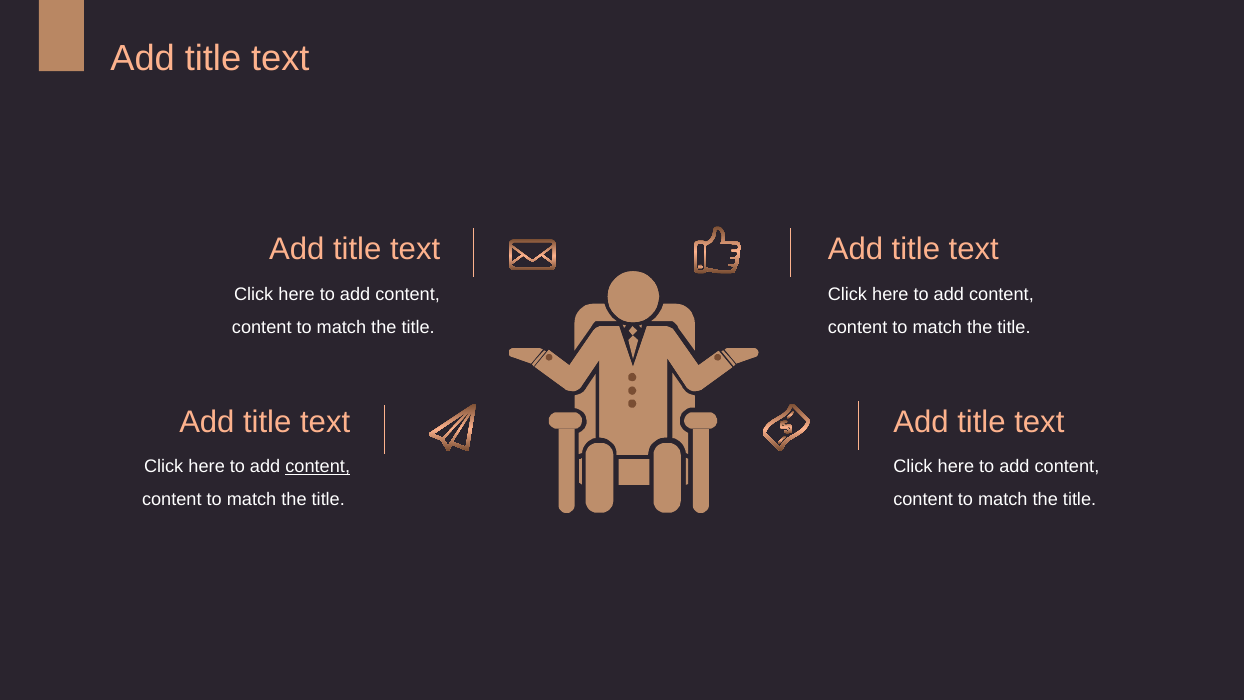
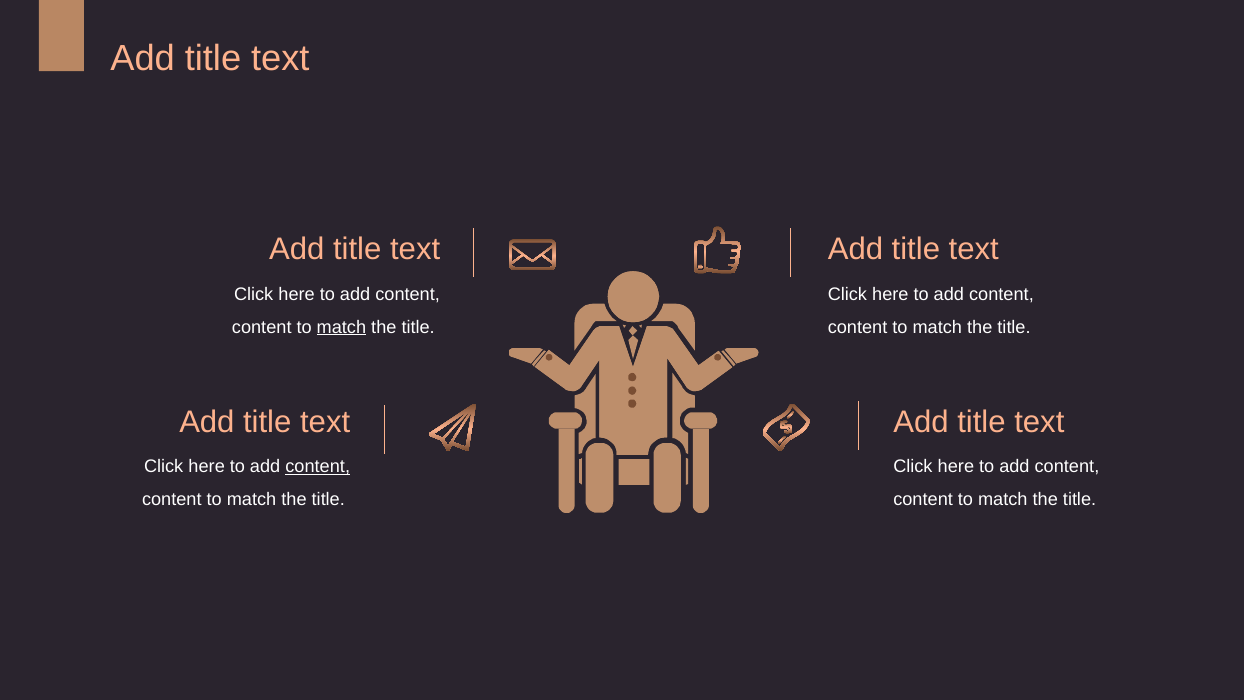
match underline: none -> present (341, 327)
